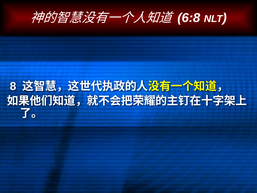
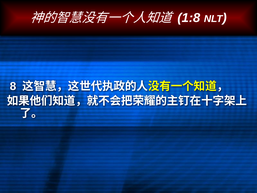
6:8: 6:8 -> 1:8 (189, 18)
